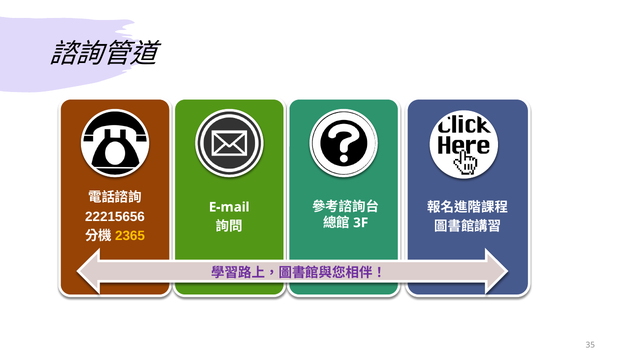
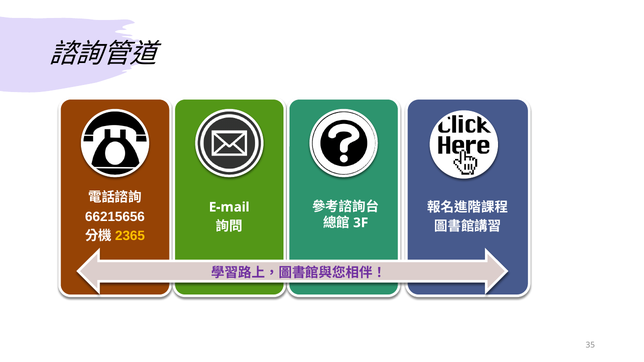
22215656: 22215656 -> 66215656 (115, 217)
